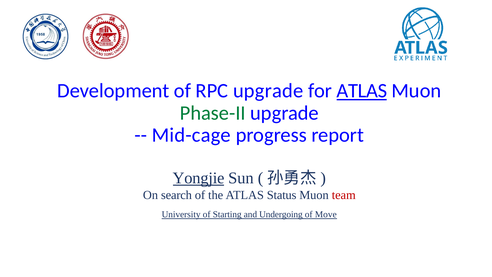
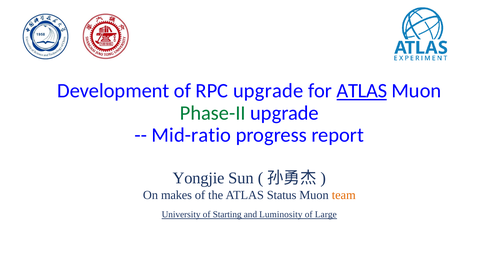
Mid-cage: Mid-cage -> Mid-ratio (191, 135)
Yongjie underline: present -> none (199, 178)
search: search -> makes (176, 195)
team colour: red -> orange (344, 195)
Undergoing: Undergoing -> Luminosity (281, 214)
Move: Move -> Large (326, 214)
